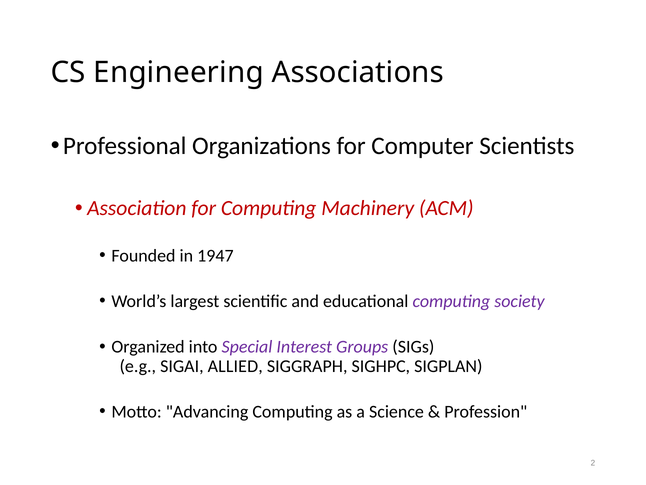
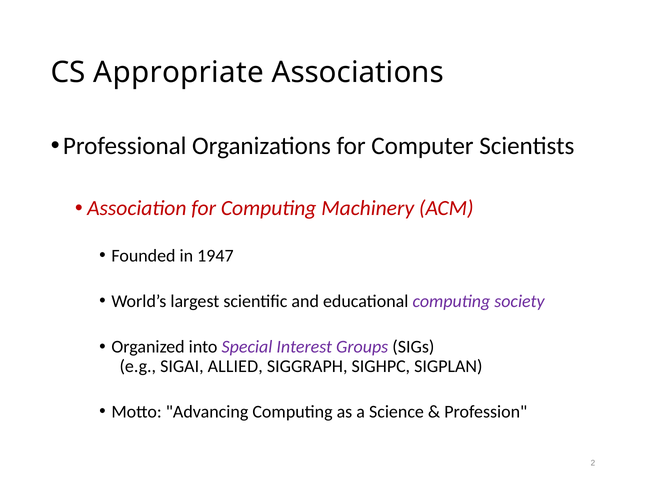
Engineering: Engineering -> Appropriate (179, 72)
